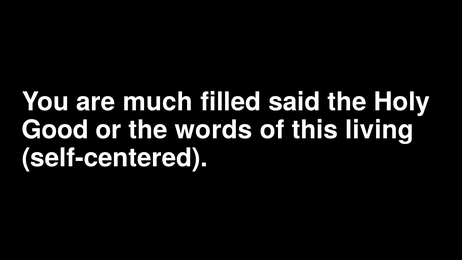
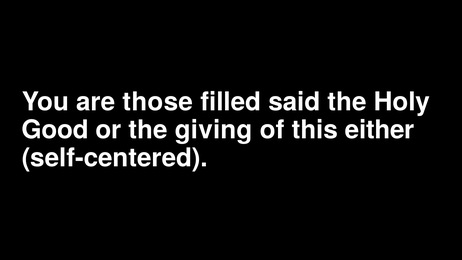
much: much -> those (158, 102)
words: words -> giving (214, 130)
living: living -> either (380, 130)
